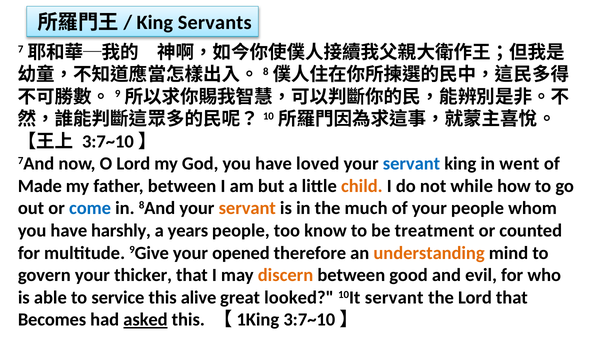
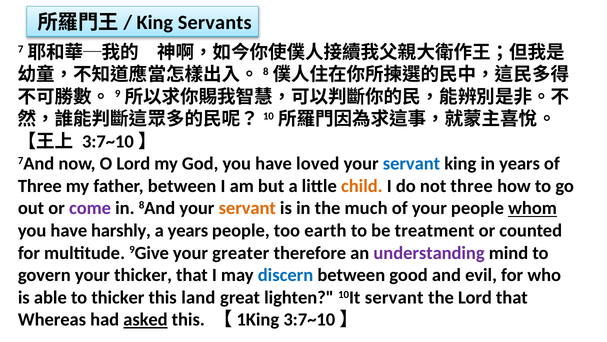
in went: went -> years (520, 164)
Made: Made -> Three (40, 186)
not while: while -> three (472, 186)
come colour: blue -> purple (90, 208)
whom underline: none -> present (533, 208)
know: know -> earth (325, 230)
opened: opened -> greater (241, 253)
understanding colour: orange -> purple (429, 253)
discern colour: orange -> blue (286, 275)
to service: service -> thicker (118, 297)
alive: alive -> land (198, 297)
looked: looked -> lighten (299, 297)
Becomes: Becomes -> Whereas (52, 319)
